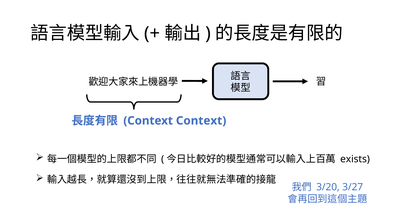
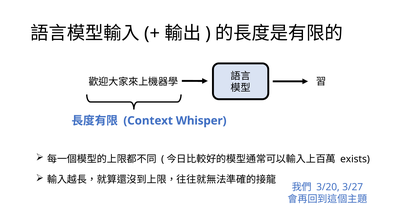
Context Context: Context -> Whisper (201, 121)
